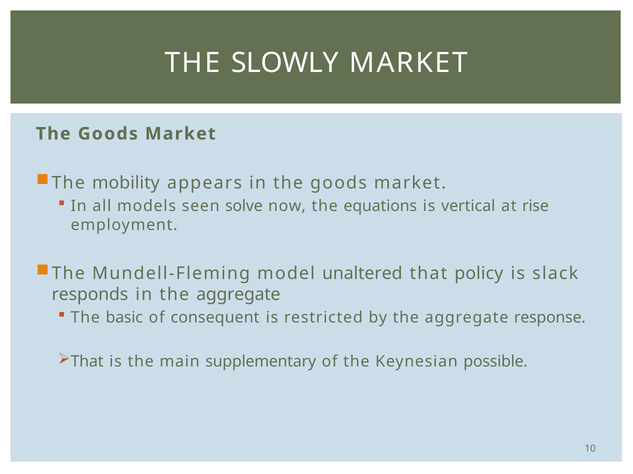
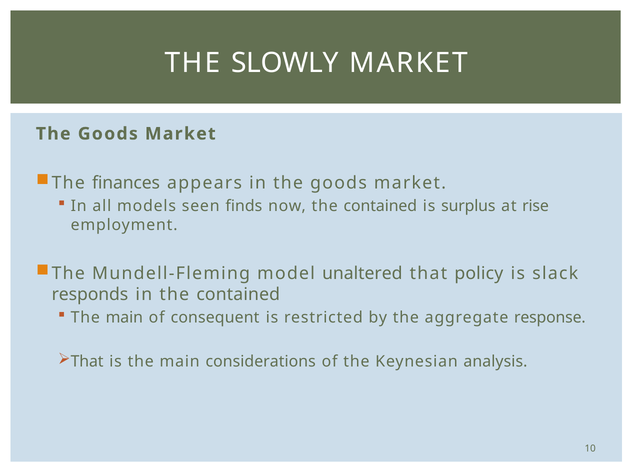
mobility: mobility -> finances (126, 183)
solve: solve -> finds (244, 206)
now the equations: equations -> contained (380, 206)
vertical: vertical -> surplus (468, 206)
in the aggregate: aggregate -> contained (238, 295)
basic: basic -> main (124, 318)
supplementary: supplementary -> considerations (261, 362)
possible: possible -> analysis (495, 362)
